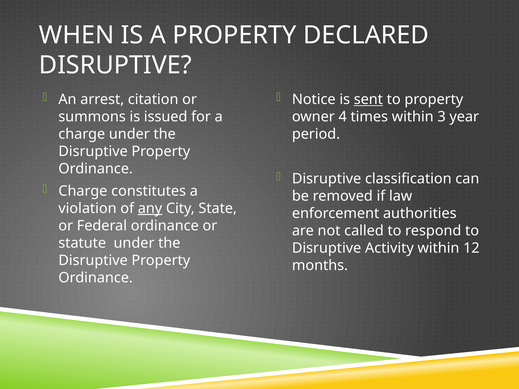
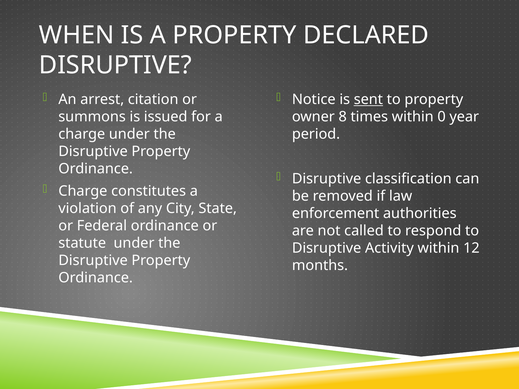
4: 4 -> 8 (343, 117)
3: 3 -> 0 (442, 117)
any underline: present -> none (150, 208)
